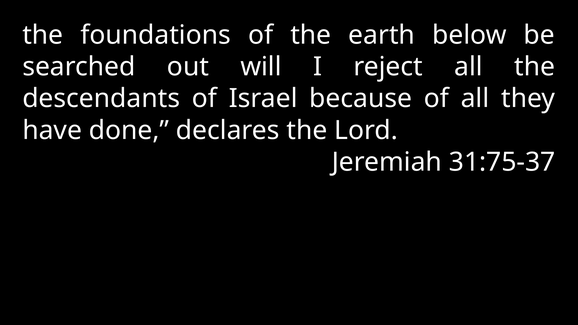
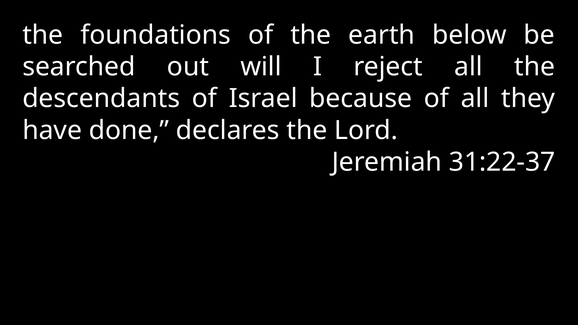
31:75-37: 31:75-37 -> 31:22-37 (502, 162)
